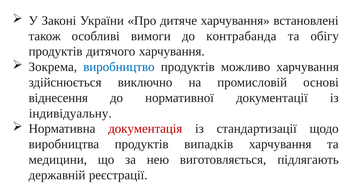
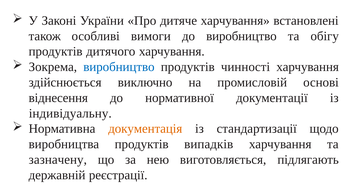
до контрабанда: контрабанда -> виробництво (241, 36)
можливо: можливо -> чинності (246, 67)
документація colour: red -> orange (145, 129)
медицини: медицини -> зазначену (58, 160)
